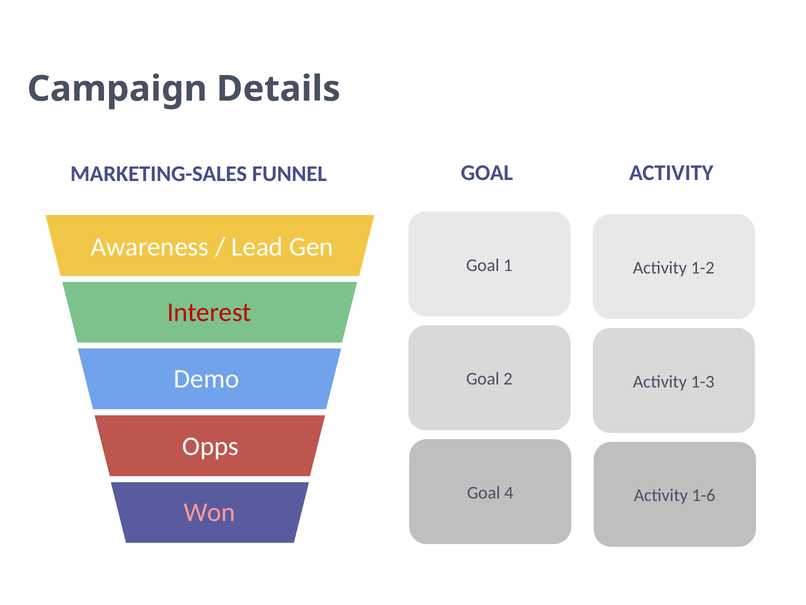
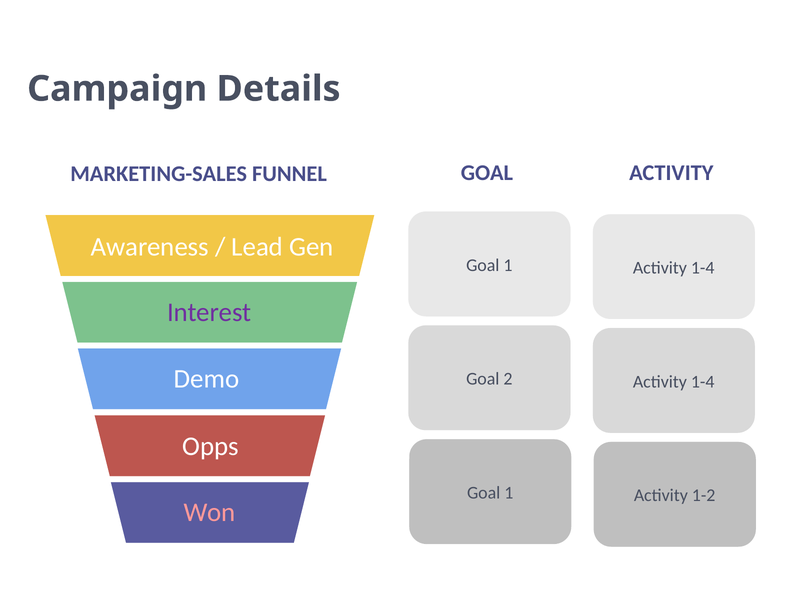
1-2: 1-2 -> 1-4 (703, 268)
Interest colour: red -> purple (209, 312)
1-3: 1-3 -> 1-4 (703, 381)
4: 4 -> 1 (509, 492)
1-6: 1-6 -> 1-2 (704, 495)
